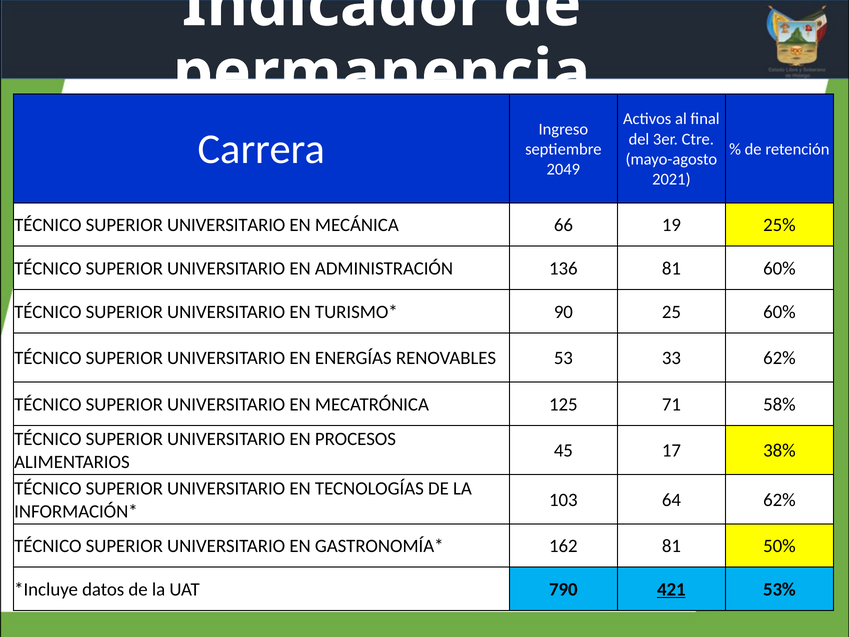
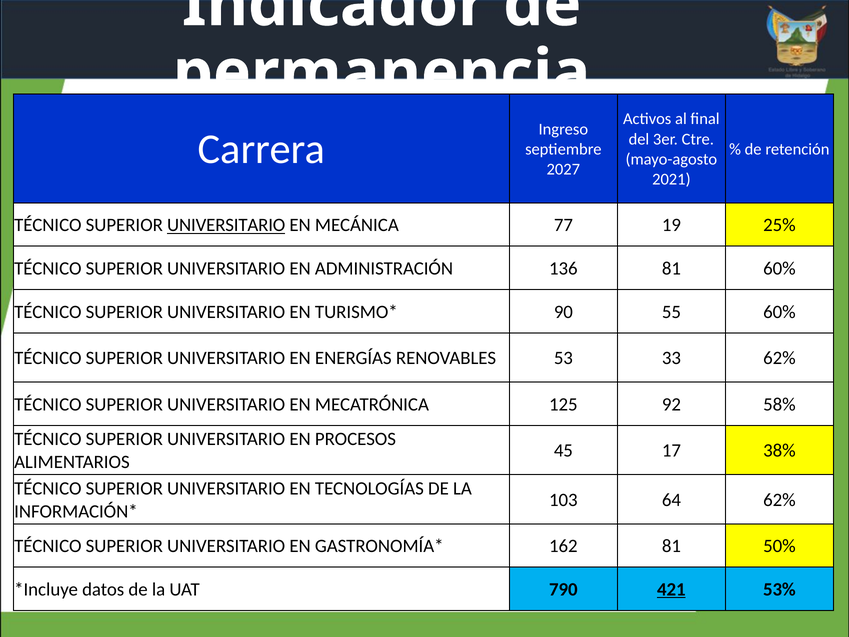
2049: 2049 -> 2027 (563, 169)
UNIVERSITARIO underline: none -> present (226, 225)
66: 66 -> 77 (563, 225)
25: 25 -> 55 (671, 312)
71: 71 -> 92 (671, 404)
